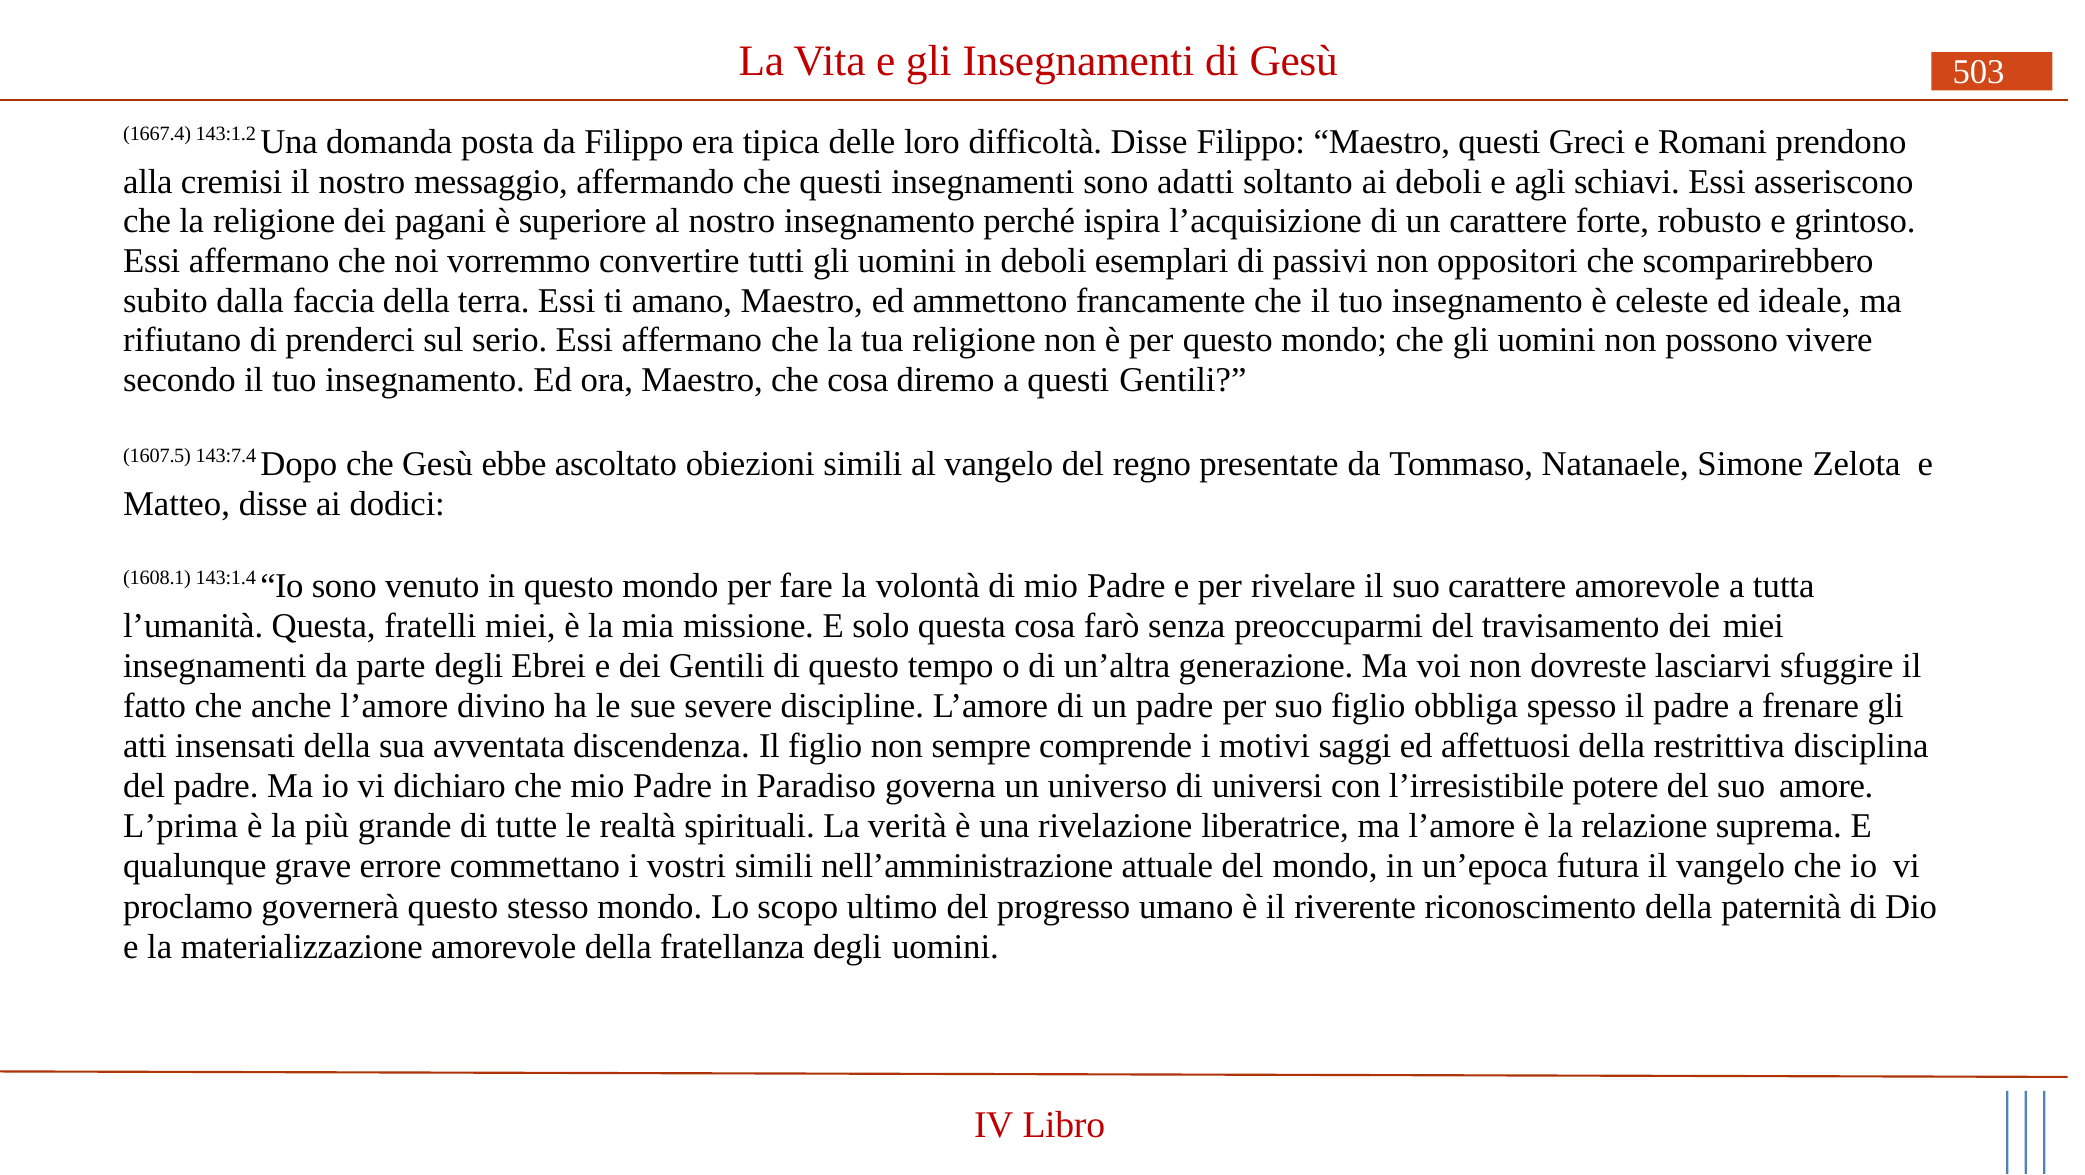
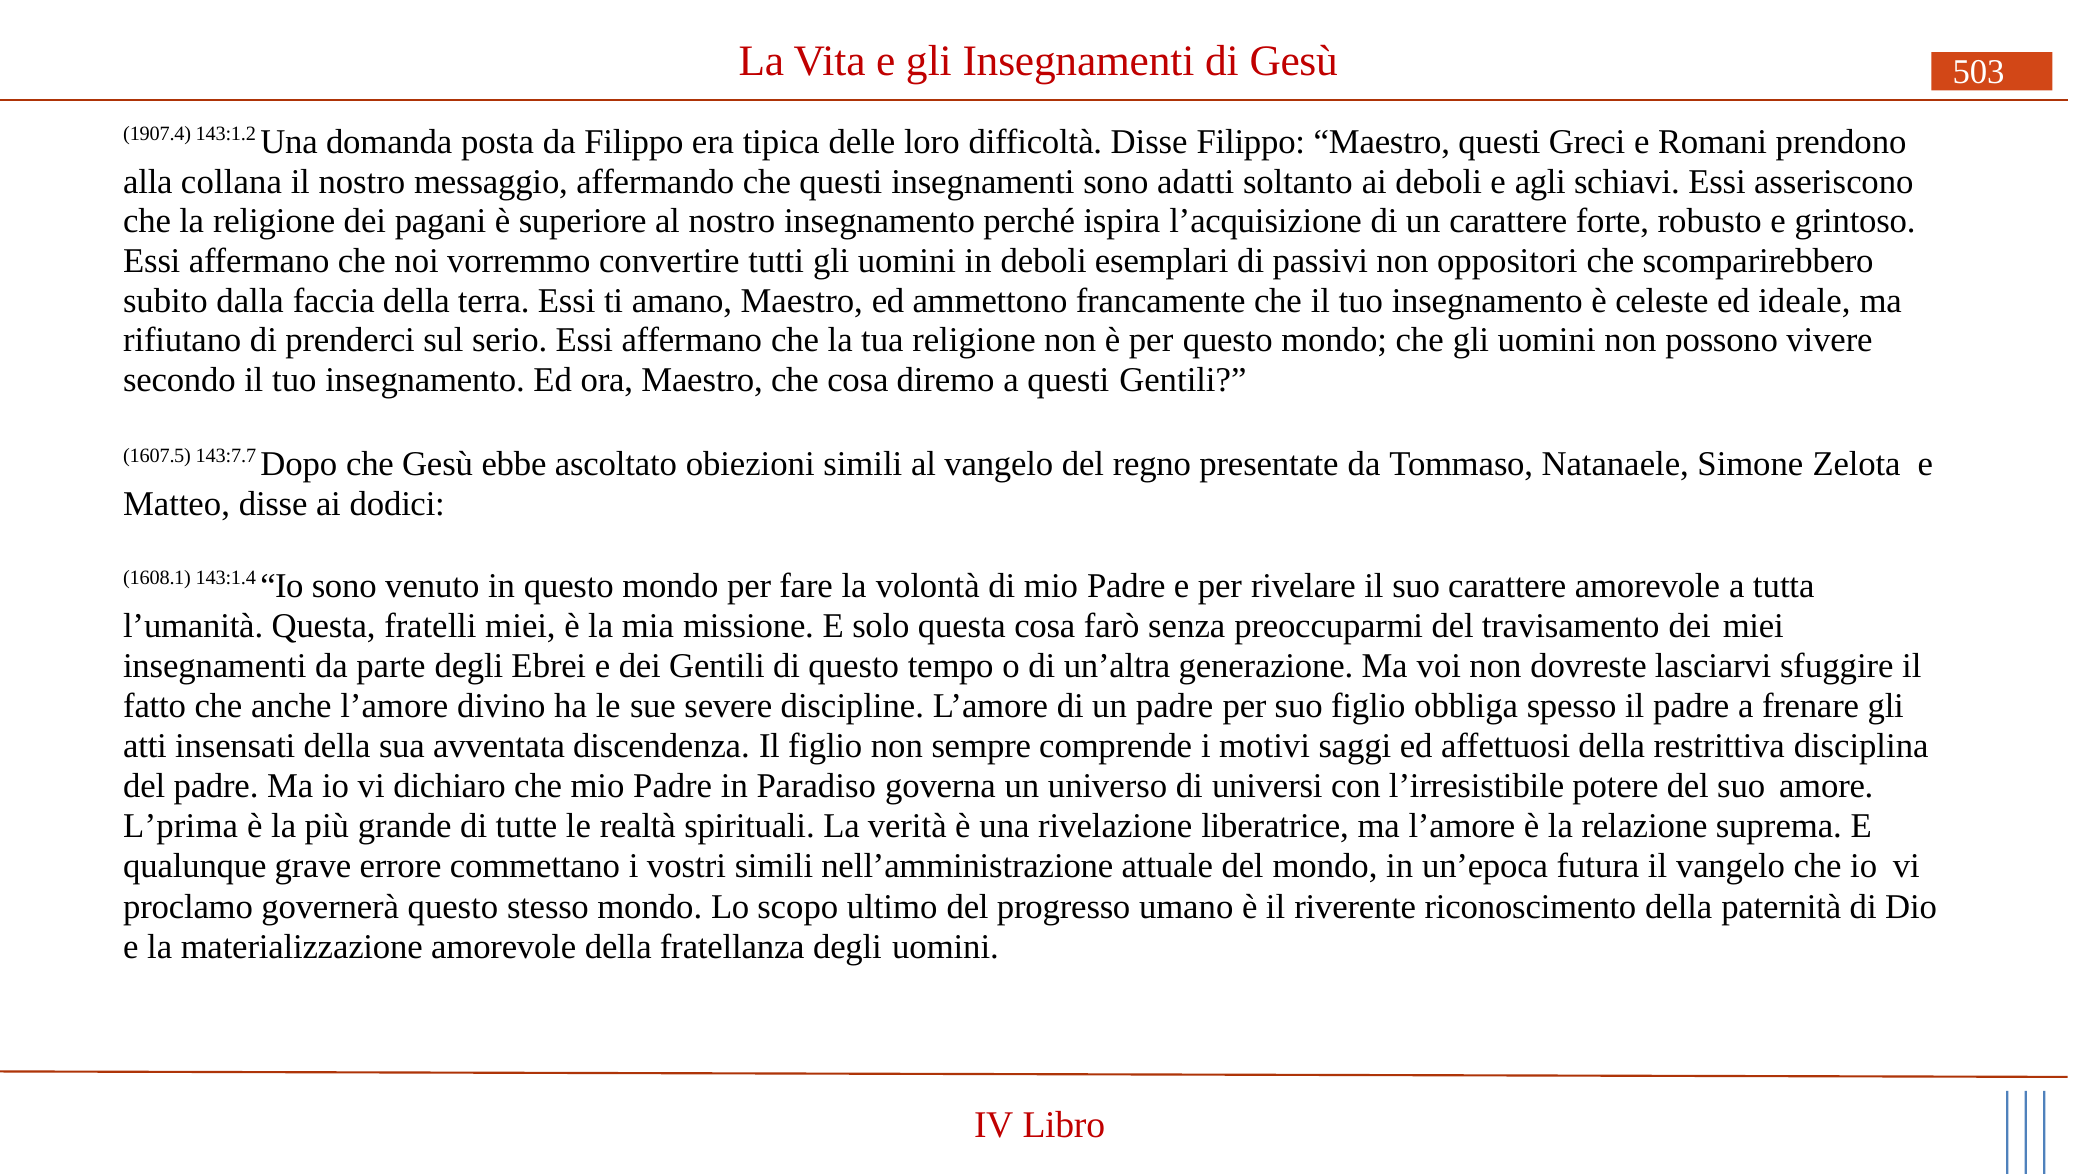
1667.4: 1667.4 -> 1907.4 (157, 133)
cremisi: cremisi -> collana (232, 181)
143:7.4: 143:7.4 -> 143:7.7 (226, 455)
